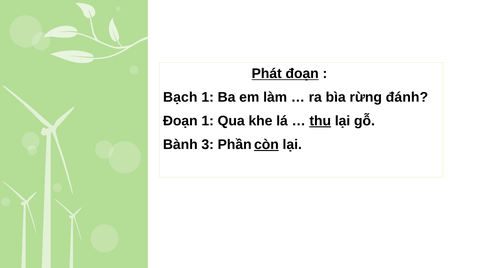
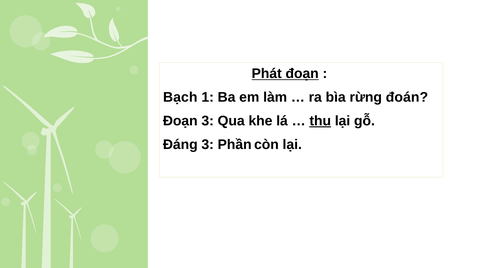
đánh: đánh -> đoán (407, 97)
Đoạn 1: 1 -> 3 (208, 121)
Bành: Bành -> Đáng (180, 145)
còn underline: present -> none (266, 145)
